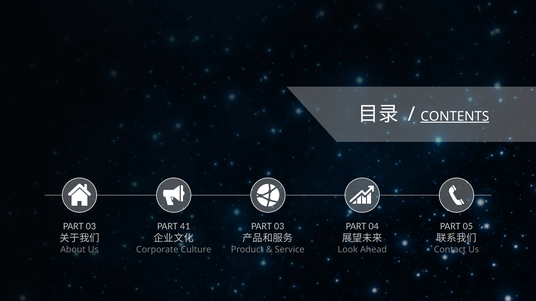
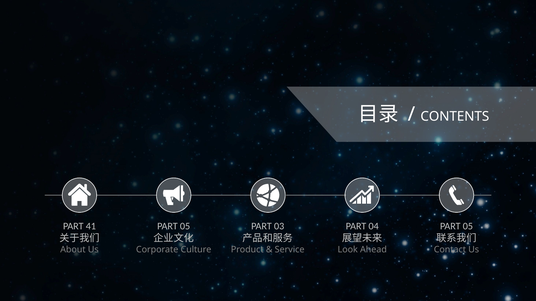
CONTENTS underline: present -> none (455, 117)
03: 03 -> 41 (91, 227)
41: 41 -> 05 (185, 227)
